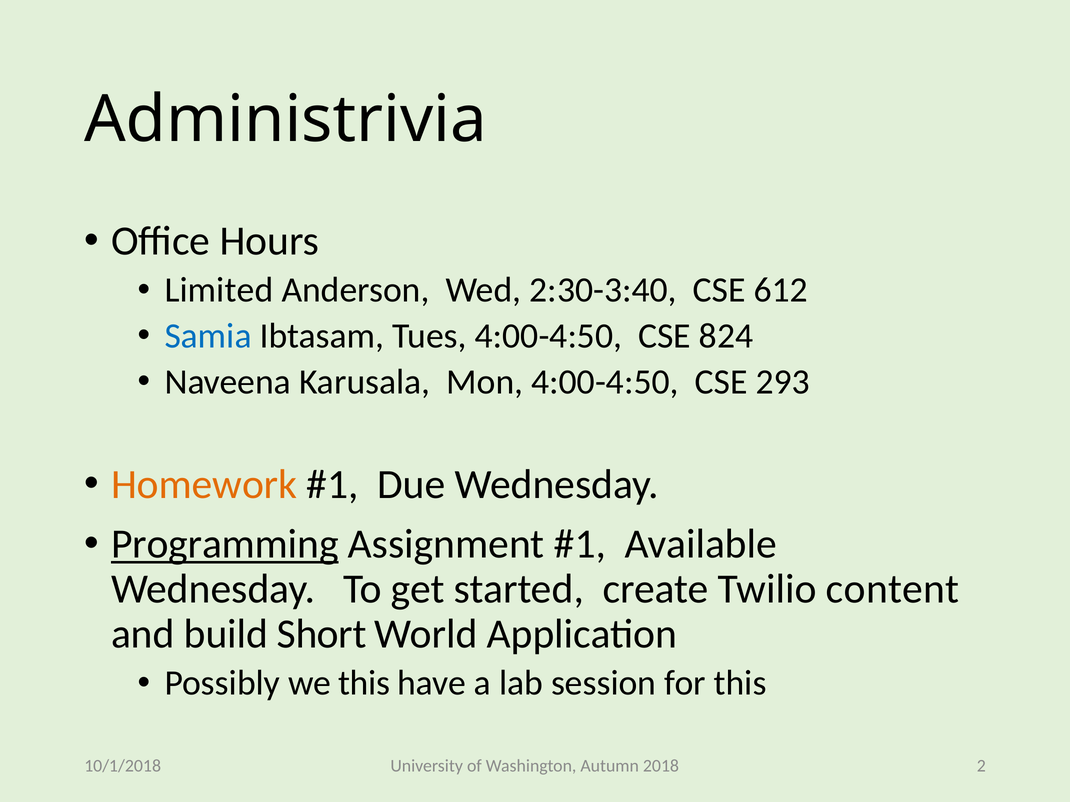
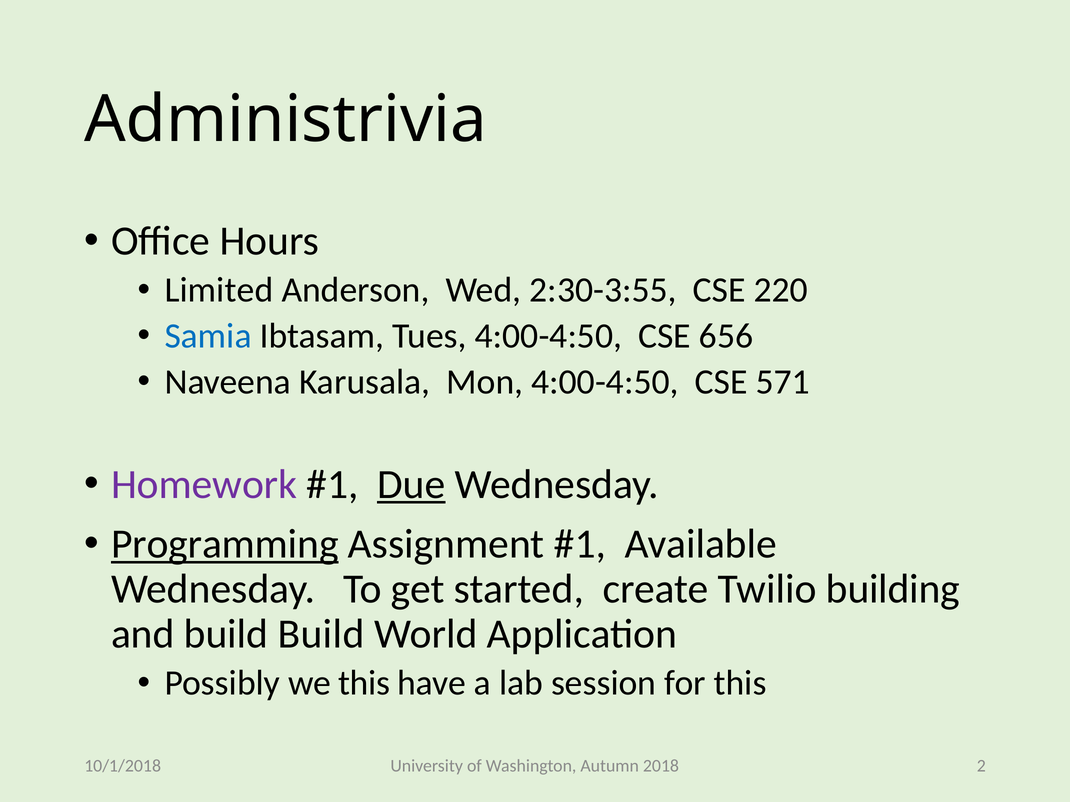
2:30-3:40: 2:30-3:40 -> 2:30-3:55 (603, 290)
612: 612 -> 220 (781, 290)
824: 824 -> 656 (726, 336)
293: 293 -> 571 (783, 382)
Homework colour: orange -> purple (204, 485)
Due underline: none -> present (411, 485)
content: content -> building (893, 589)
build Short: Short -> Build (321, 634)
